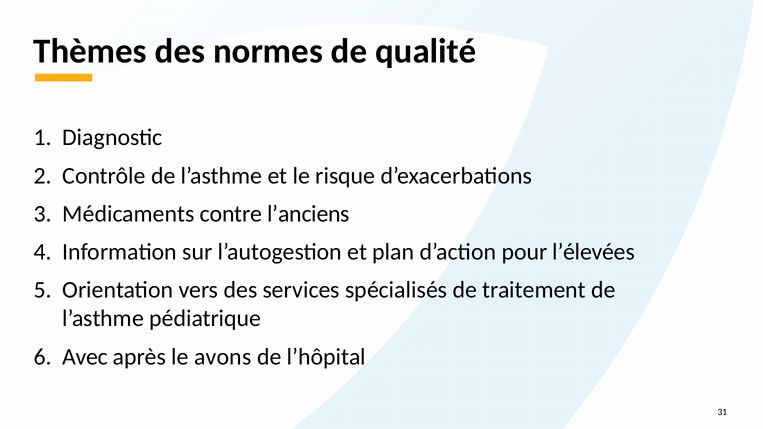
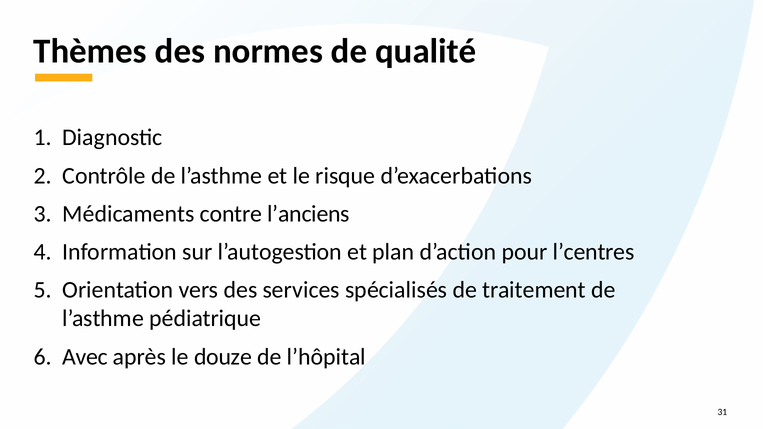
l’élevées: l’élevées -> l’centres (594, 252)
avons: avons -> douze (223, 357)
